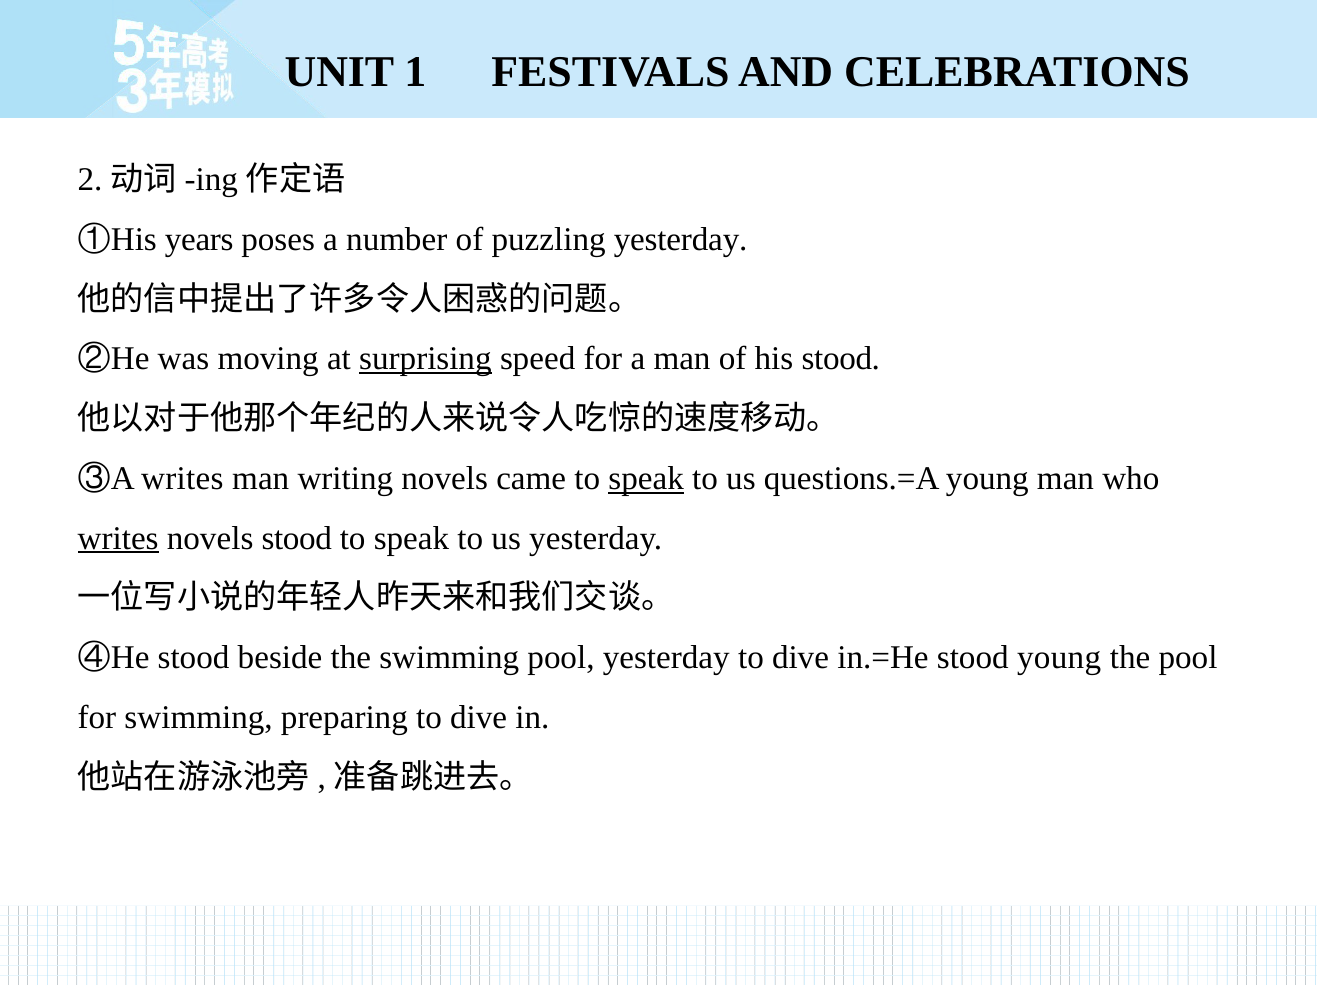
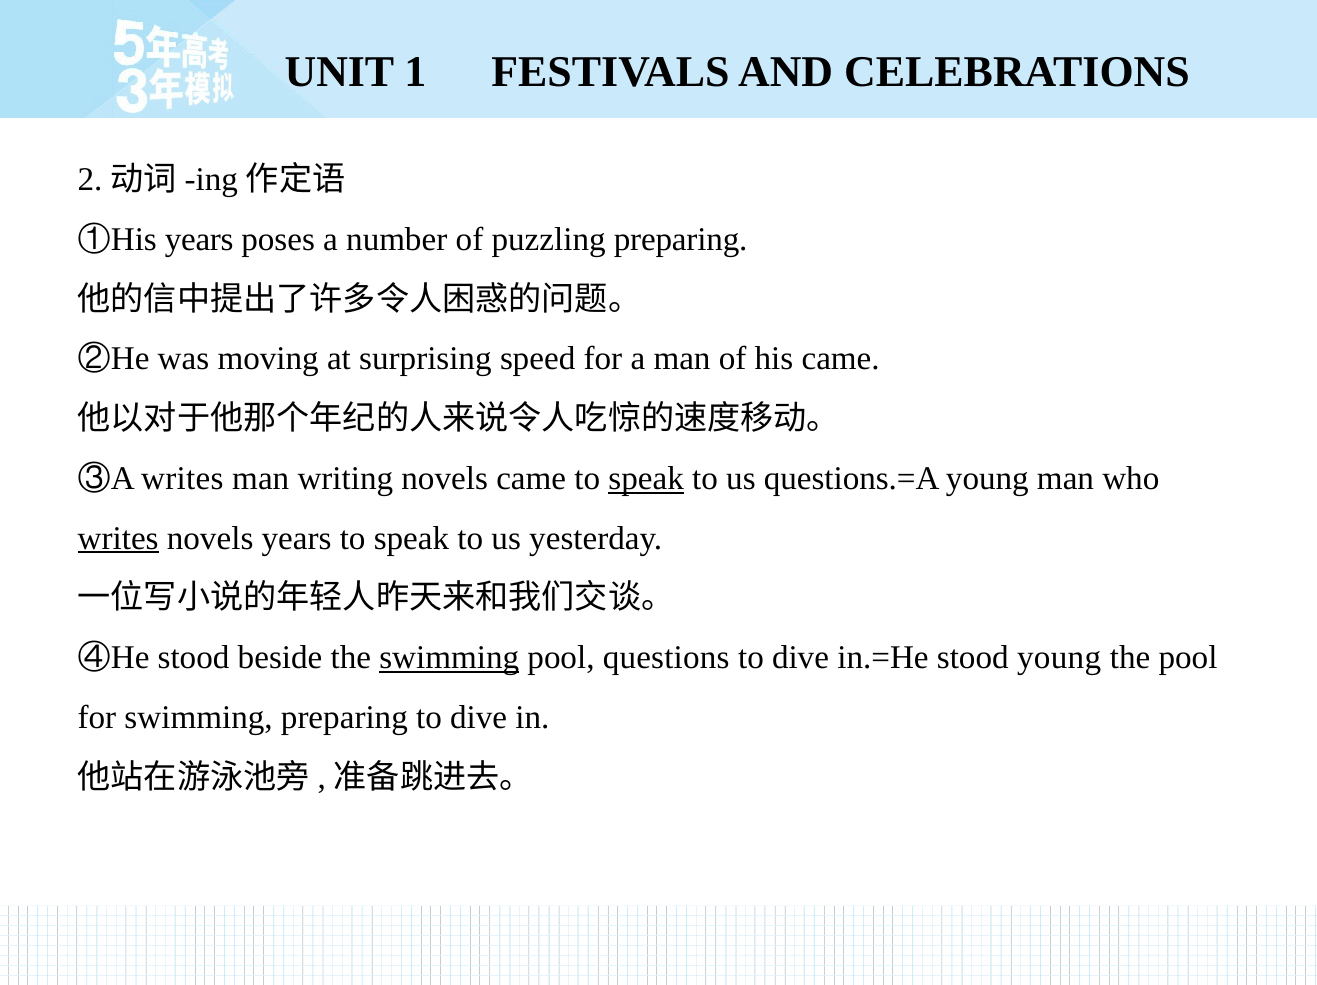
puzzling yesterday: yesterday -> preparing (681, 240)
surprising underline: present -> none (425, 359)
his stood: stood -> came (841, 359)
novels stood: stood -> years (297, 538)
swimming underline: none -> present (449, 658)
pool yesterday: yesterday -> questions (666, 658)
